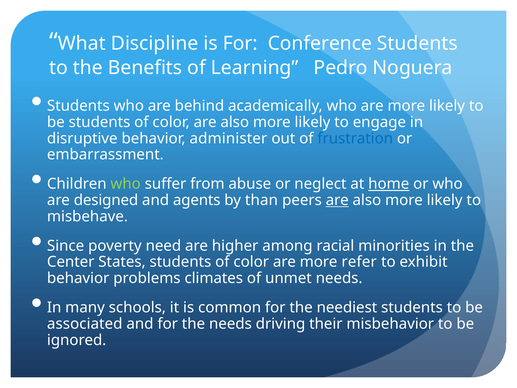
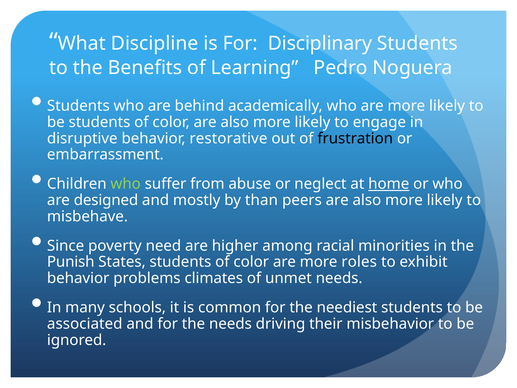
Conference: Conference -> Disciplinary (320, 43)
administer: administer -> restorative (228, 138)
frustration colour: blue -> black (355, 138)
agents: agents -> mostly (197, 200)
are underline: present -> none (337, 200)
Center: Center -> Punish (71, 262)
refer: refer -> roles (359, 262)
